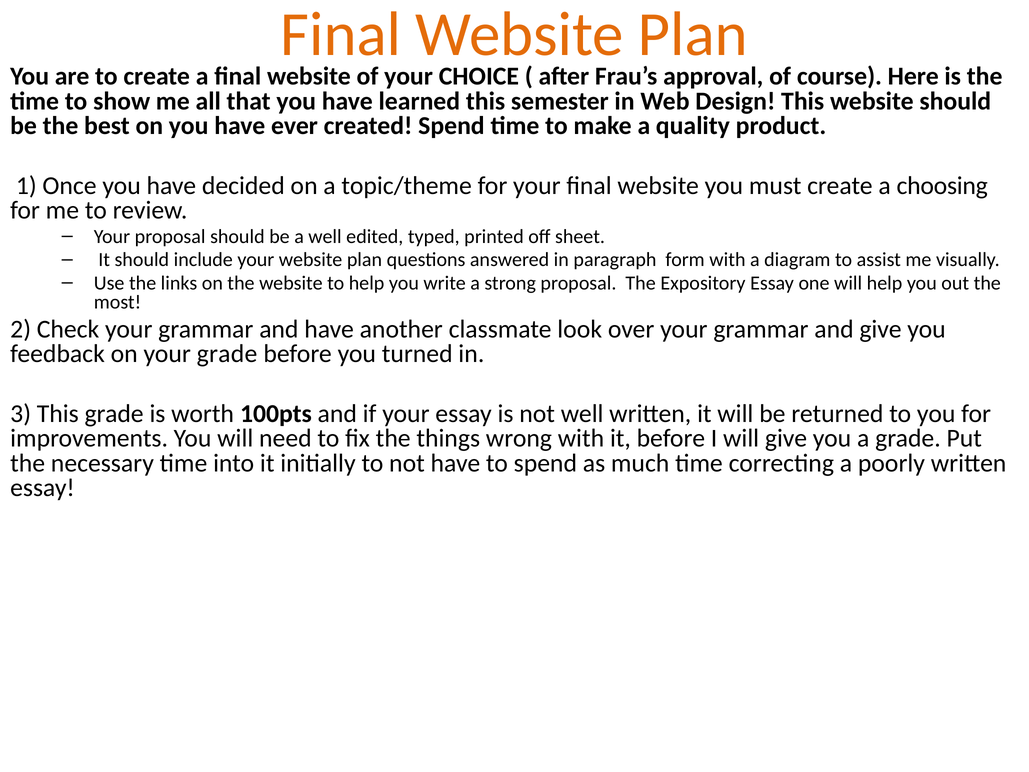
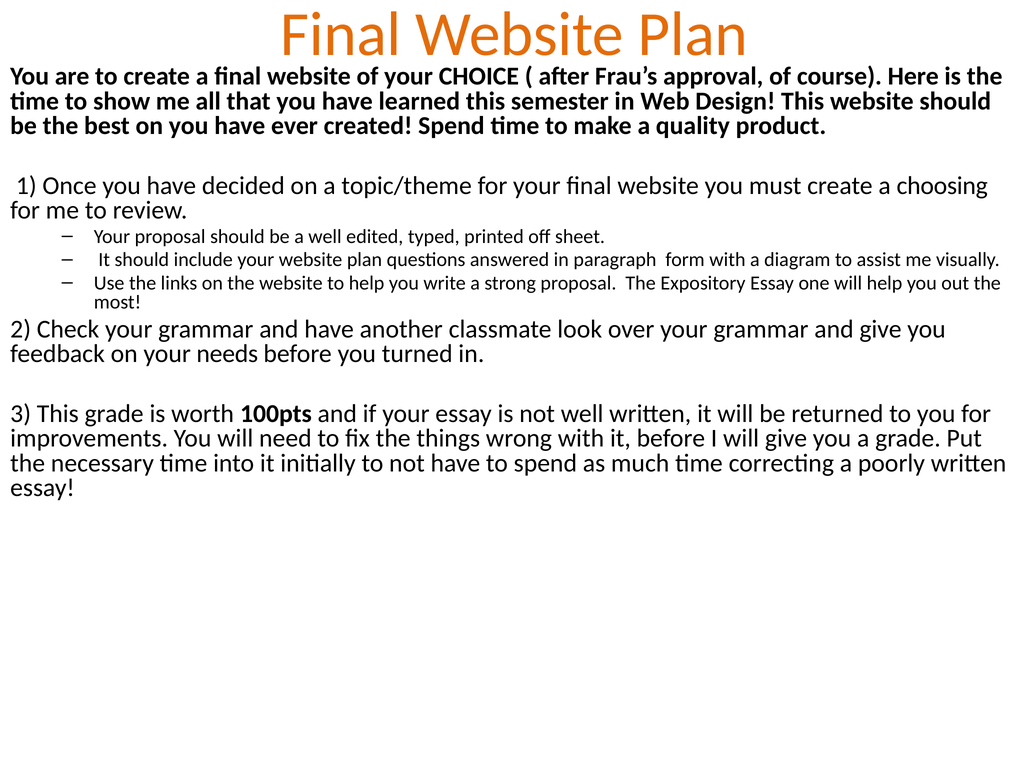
your grade: grade -> needs (227, 354)
